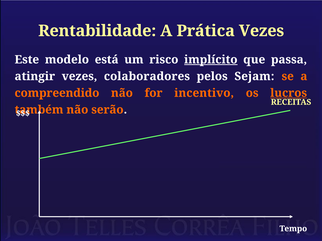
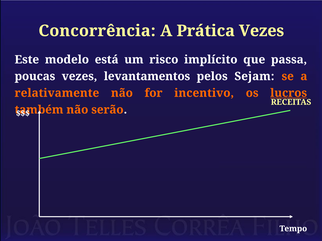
Rentabilidade: Rentabilidade -> Concorrência (97, 31)
implícito underline: present -> none (211, 60)
atingir: atingir -> poucas (35, 76)
colaboradores: colaboradores -> levantamentos (147, 76)
compreendido: compreendido -> relativamente (57, 93)
